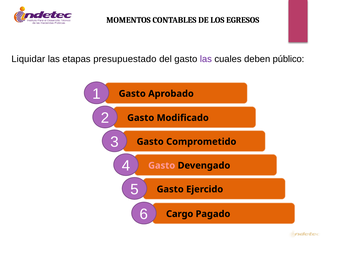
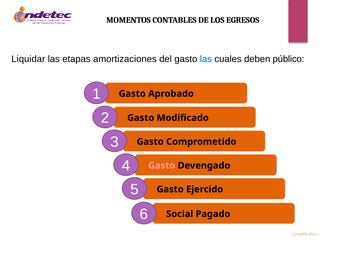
presupuestado: presupuestado -> amortizaciones (125, 59)
las colour: purple -> blue (206, 59)
Cargo: Cargo -> Social (180, 214)
